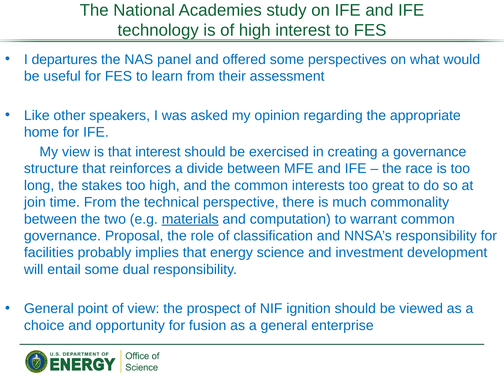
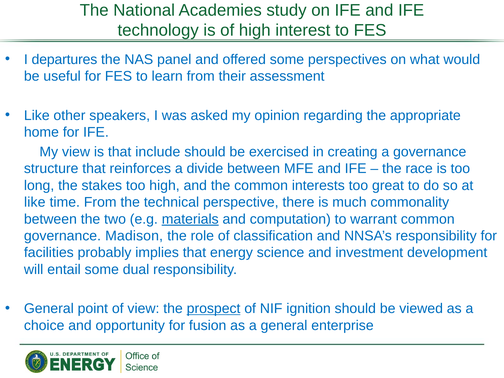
that interest: interest -> include (158, 152)
join: join -> like (35, 202)
Proposal: Proposal -> Madison (134, 236)
prospect underline: none -> present (214, 309)
